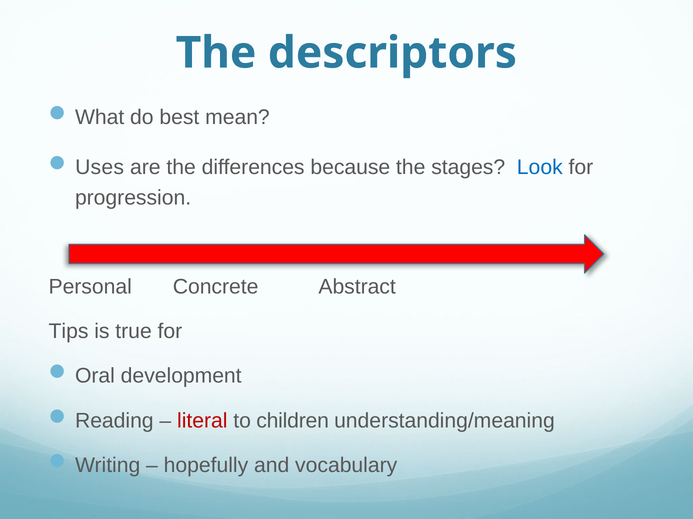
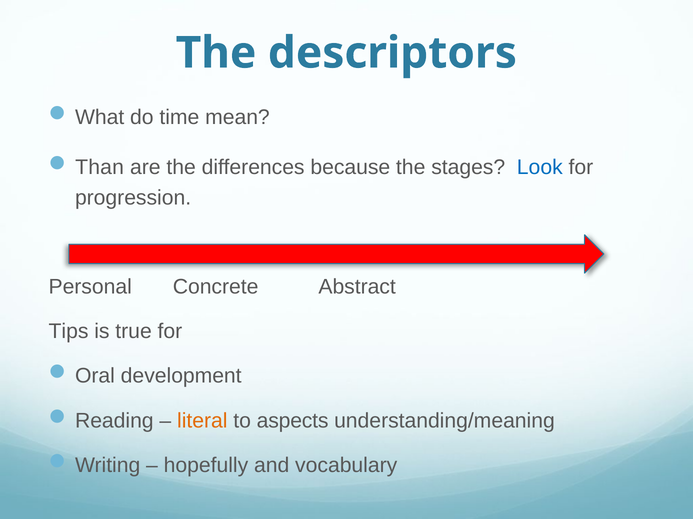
best: best -> time (179, 118)
Uses: Uses -> Than (100, 167)
literal colour: red -> orange (202, 421)
children: children -> aspects (293, 421)
